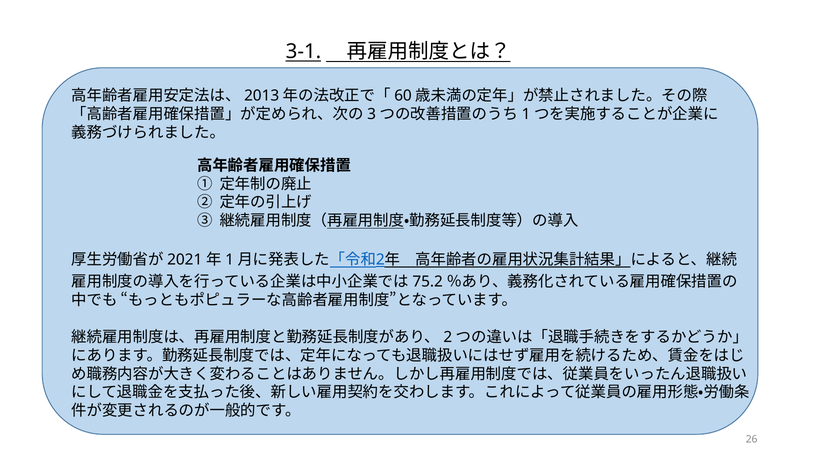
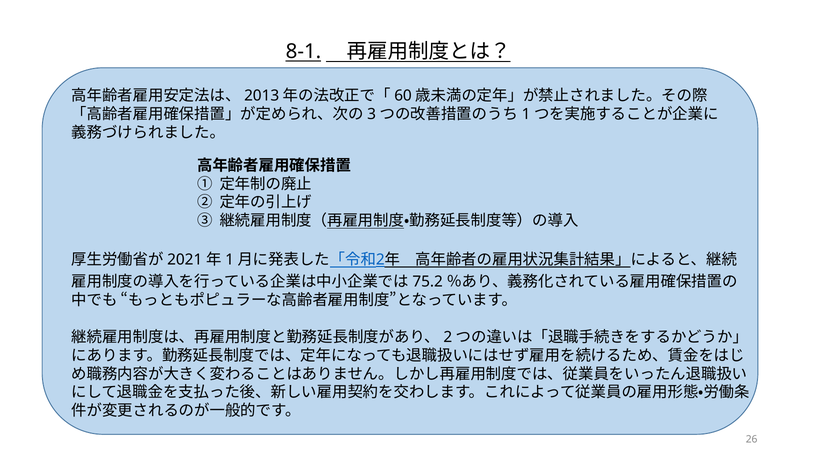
3-1: 3-1 -> 8-1 (303, 52)
